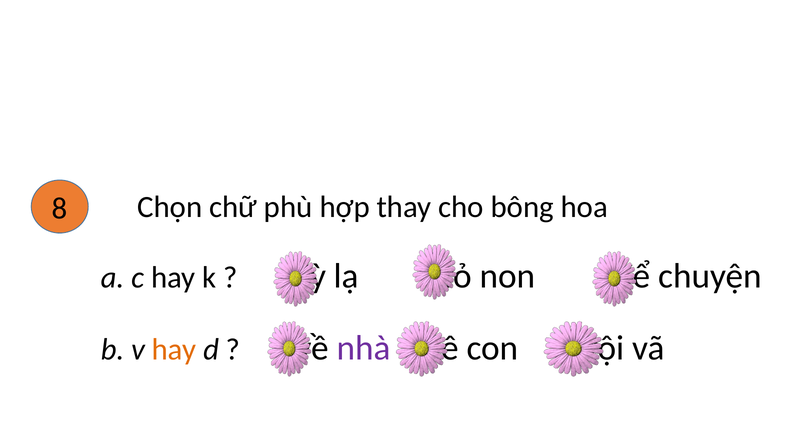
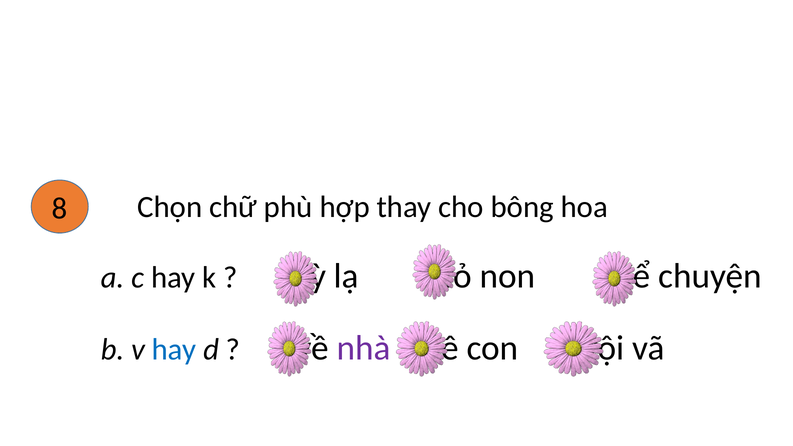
hay colour: orange -> blue (174, 349)
